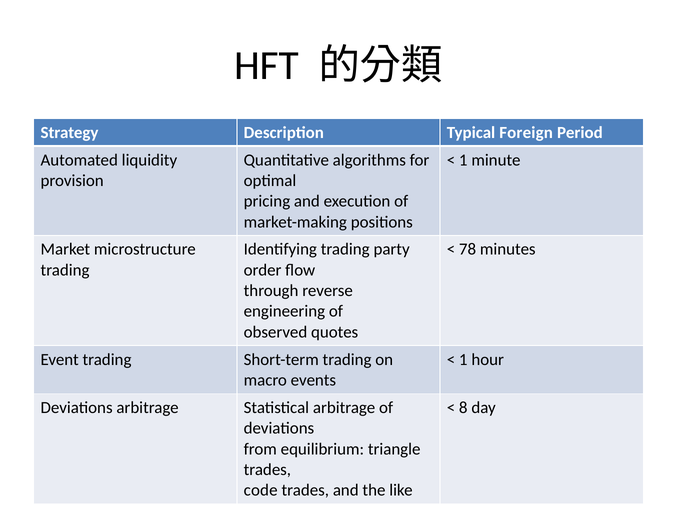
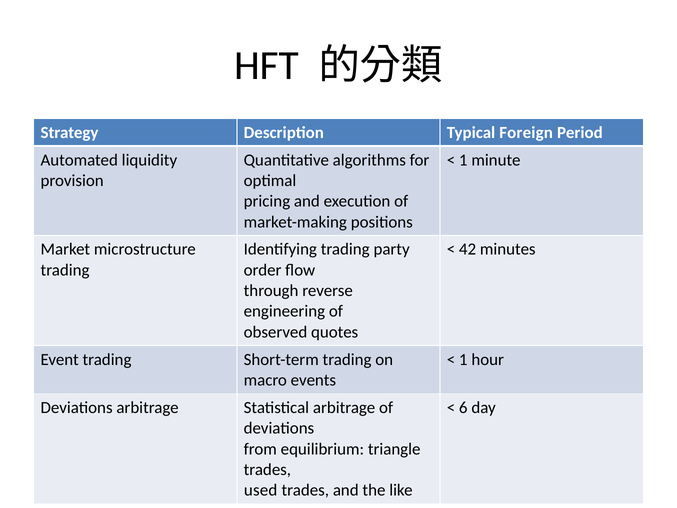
78: 78 -> 42 (468, 249)
8: 8 -> 6 (463, 407)
code: code -> used (261, 490)
